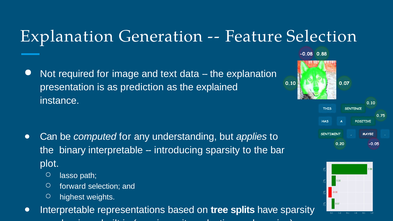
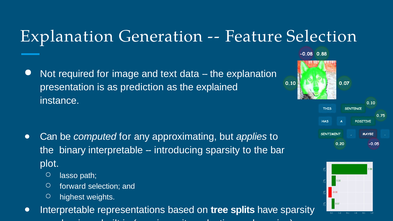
understanding: understanding -> approximating (184, 137)
